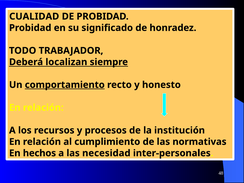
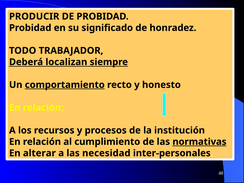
CUALIDAD: CUALIDAD -> PRODUCIR (34, 16)
normativas underline: none -> present (199, 142)
hechos: hechos -> alterar (39, 153)
